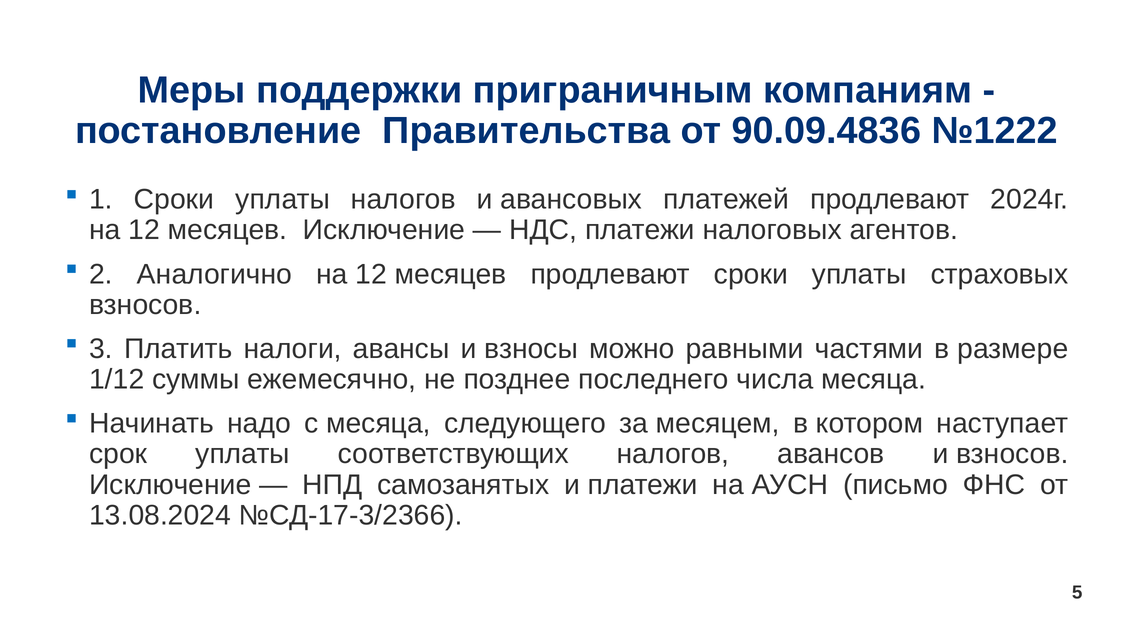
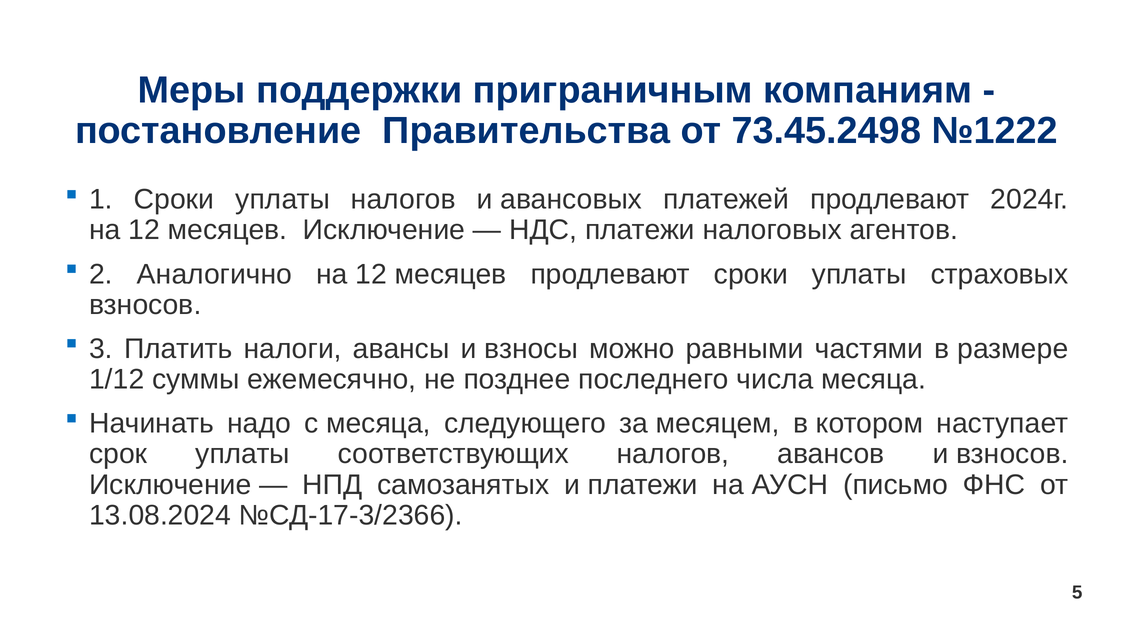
90.09.4836: 90.09.4836 -> 73.45.2498 (826, 131)
